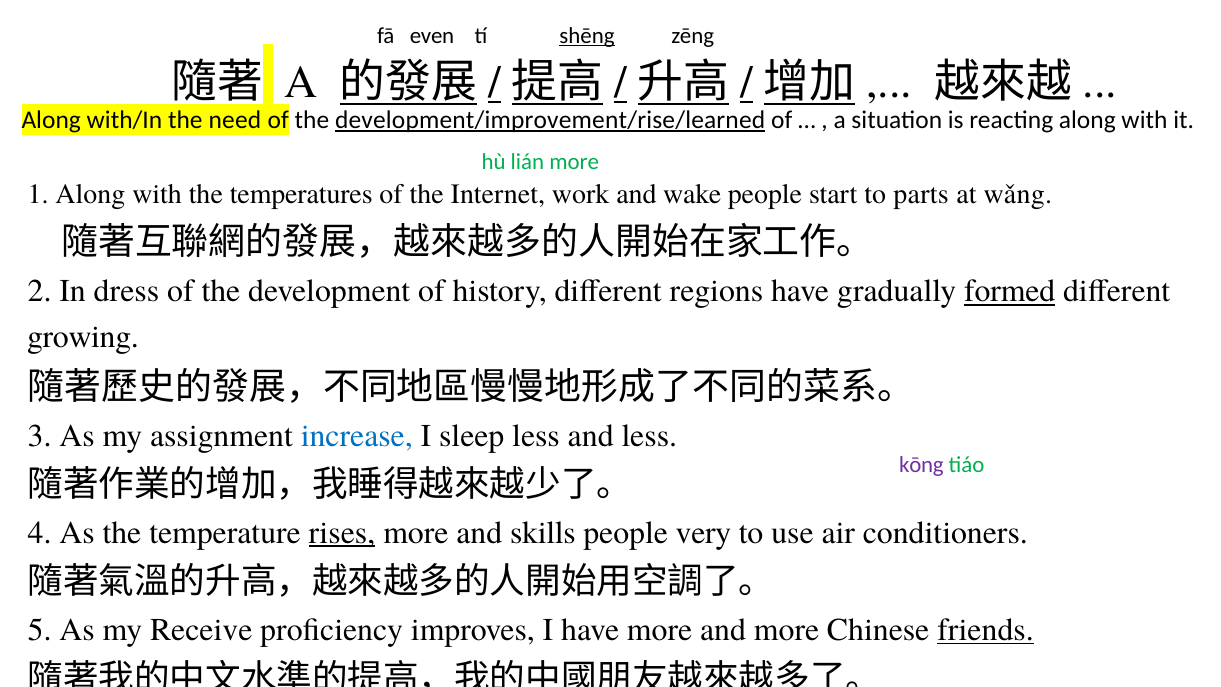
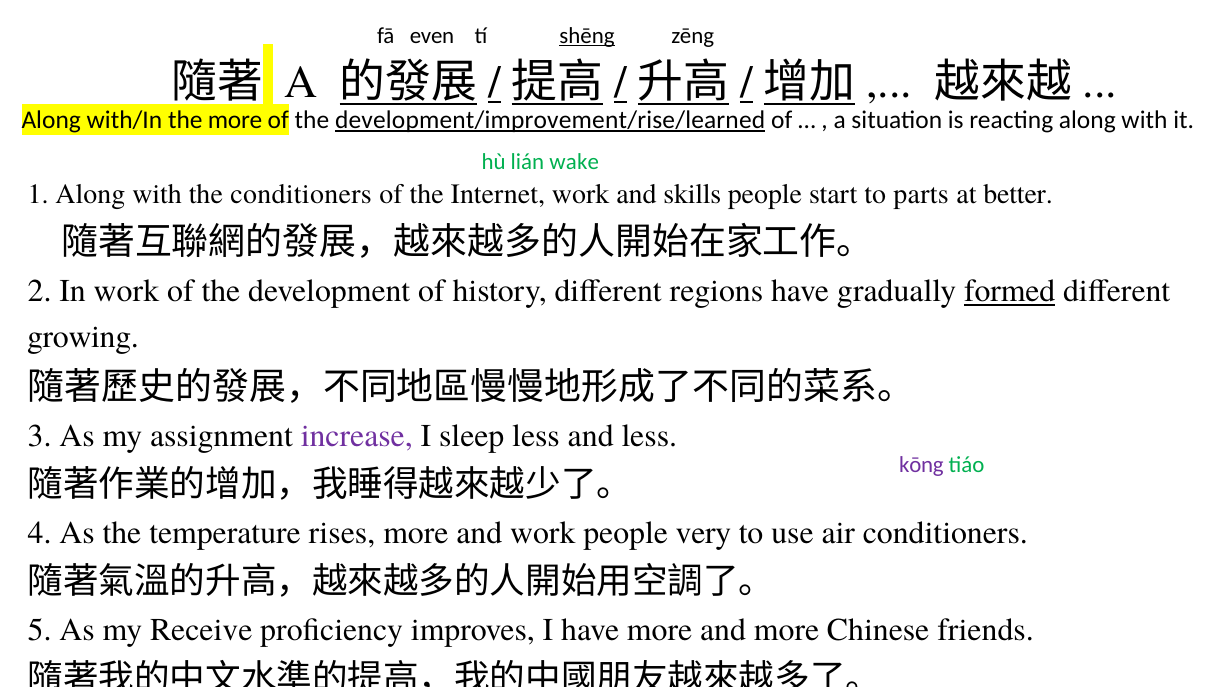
the need: need -> more (235, 120)
lián more: more -> wake (574, 162)
the temperatures: temperatures -> conditioners (301, 194)
wake: wake -> skills (692, 194)
wǎng: wǎng -> better (1018, 194)
In dress: dress -> work (126, 291)
increase colour: blue -> purple (357, 436)
rises underline: present -> none (342, 533)
and skills: skills -> work (543, 533)
friends underline: present -> none (986, 630)
